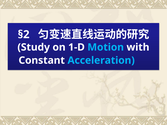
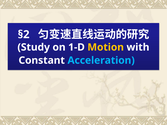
Motion colour: light blue -> yellow (106, 47)
